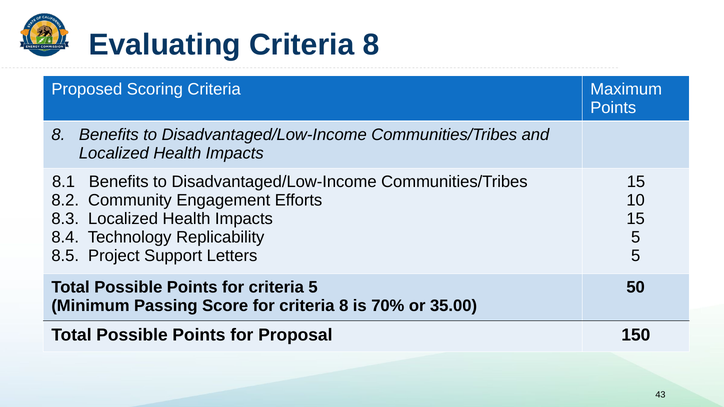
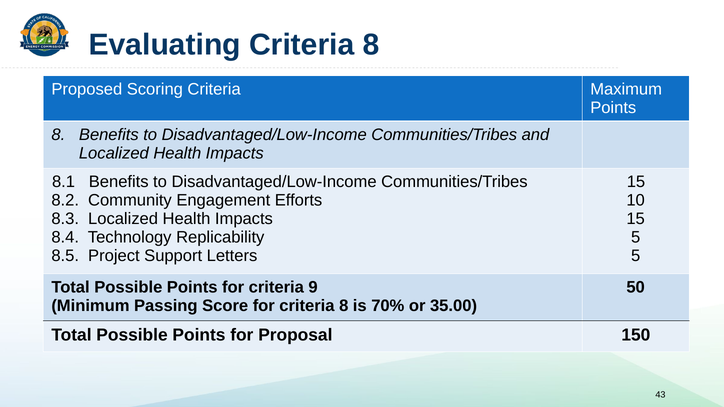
criteria 5: 5 -> 9 (313, 287)
